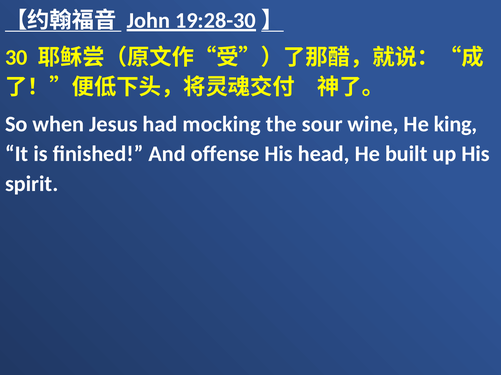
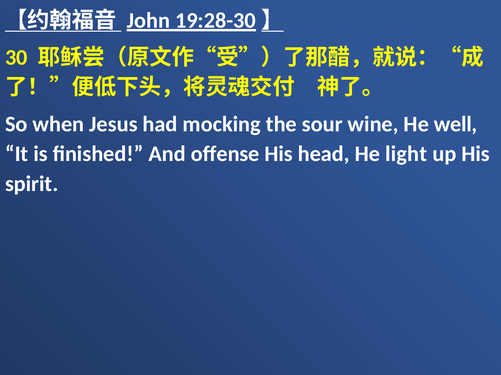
king: king -> well (456, 124)
built: built -> light (406, 154)
